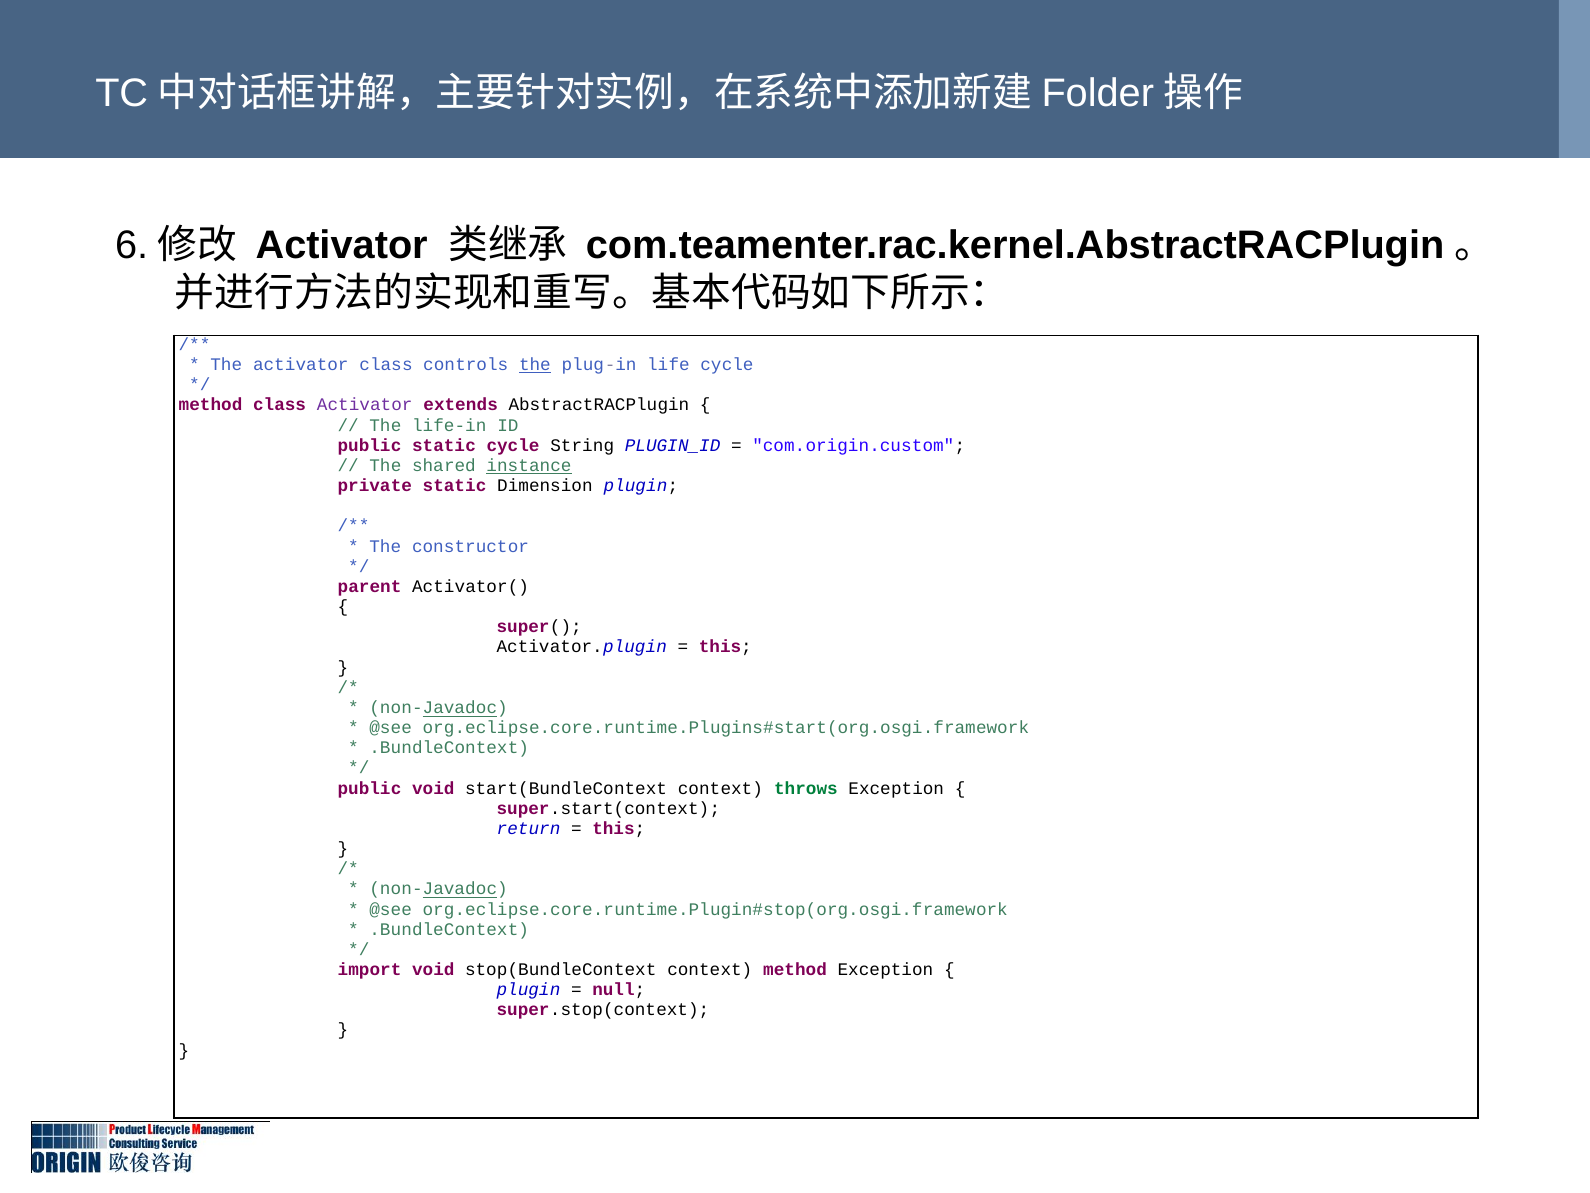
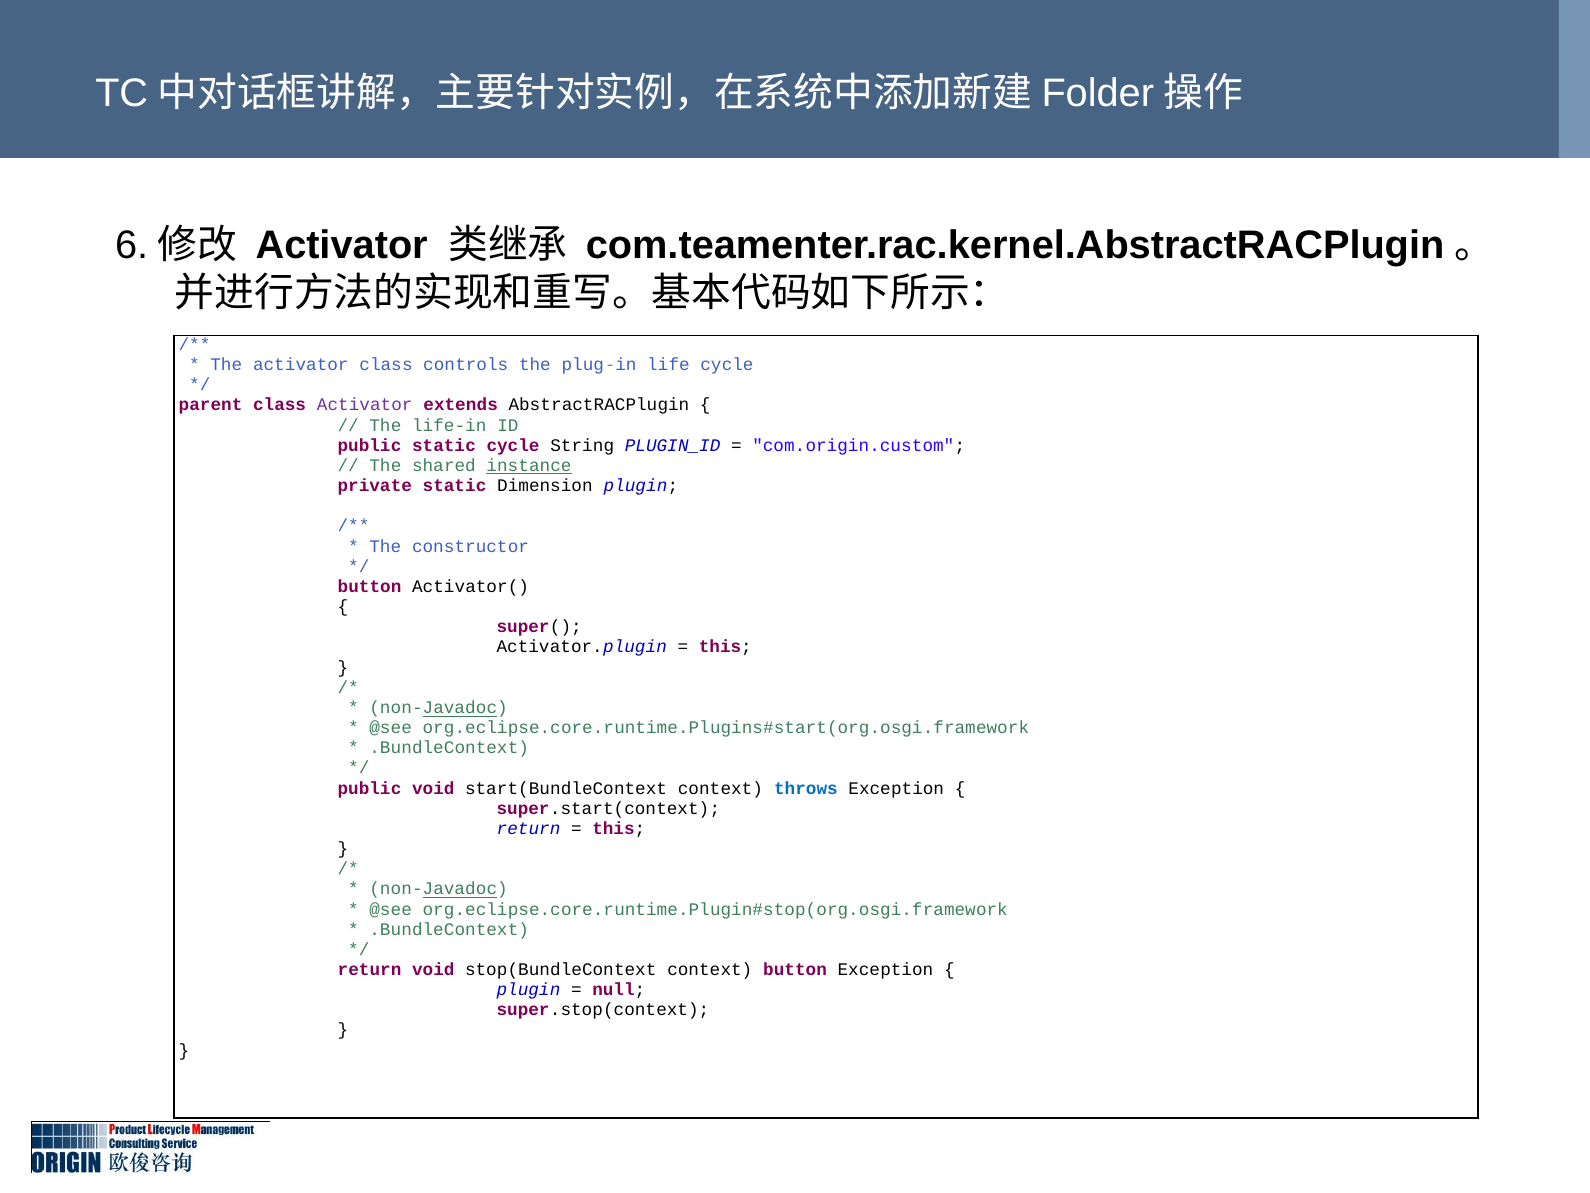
the underline: present -> none (535, 365)
method: method -> parent (211, 405)
parent: parent -> button (370, 586)
throws colour: green -> blue (806, 788)
import: import -> return (370, 969)
context method: method -> button (795, 969)
